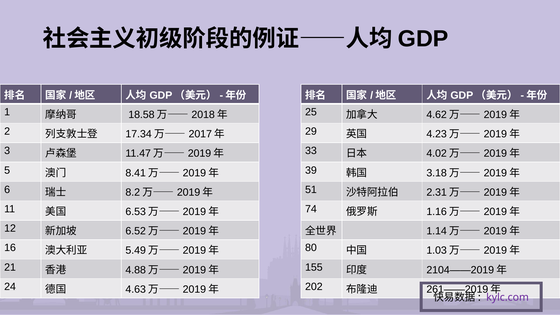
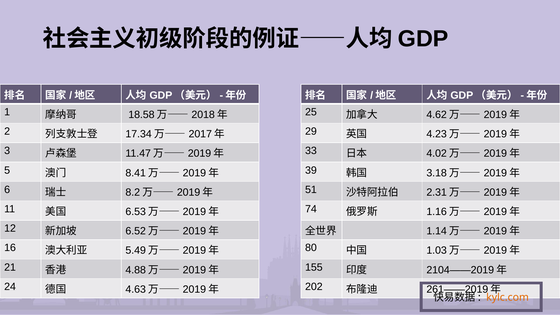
kylc.com colour: purple -> orange (508, 297)
